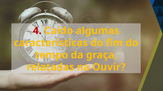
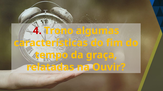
Caído: Caído -> Trono (59, 31)
